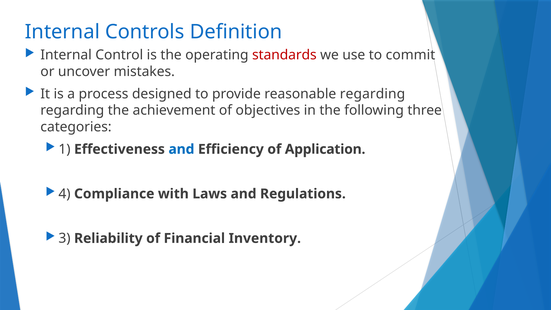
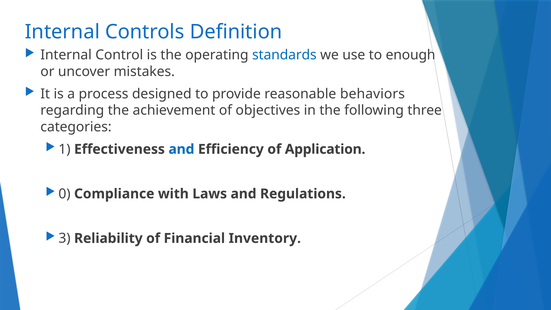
standards colour: red -> blue (284, 55)
commit: commit -> enough (411, 55)
reasonable regarding: regarding -> behaviors (372, 94)
4: 4 -> 0 (64, 194)
